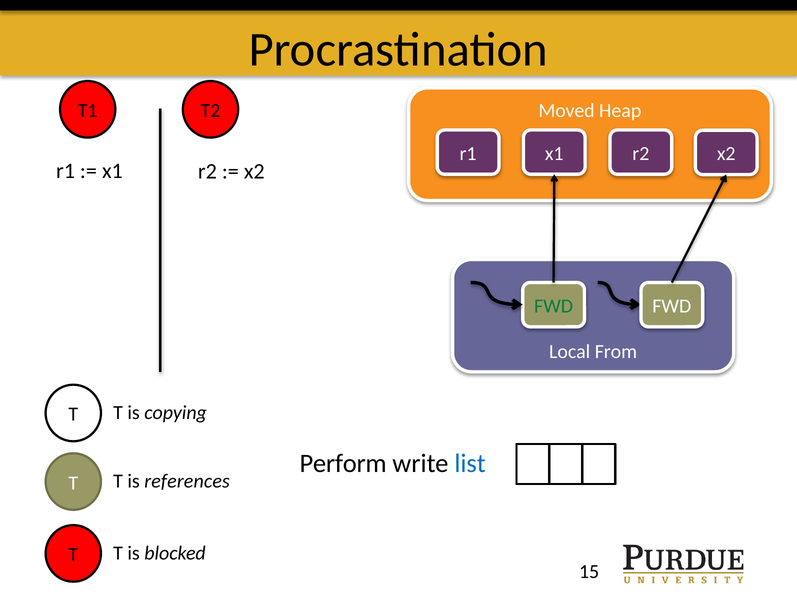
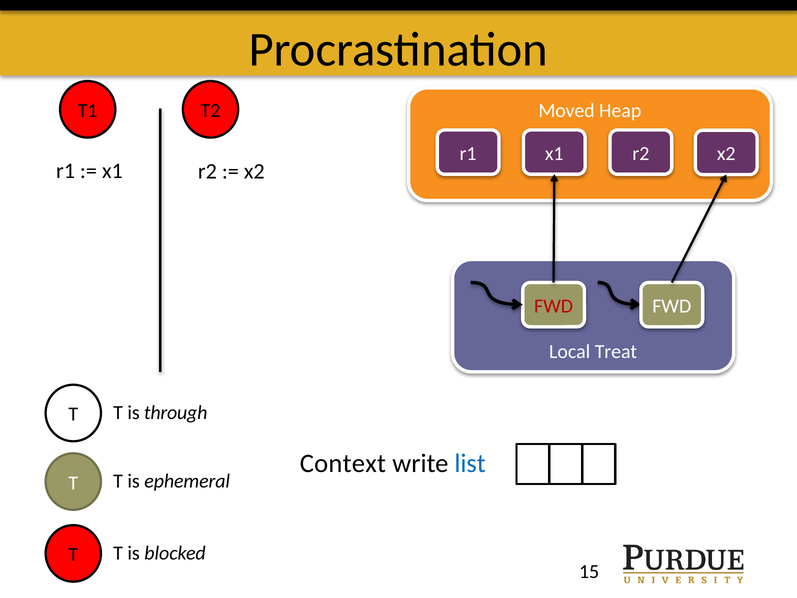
FWD colour: green -> red (554, 306)
From: From -> Treat (616, 352)
copying: copying -> through (176, 412)
Perform: Perform -> Context (343, 463)
references: references -> ephemeral (187, 481)
